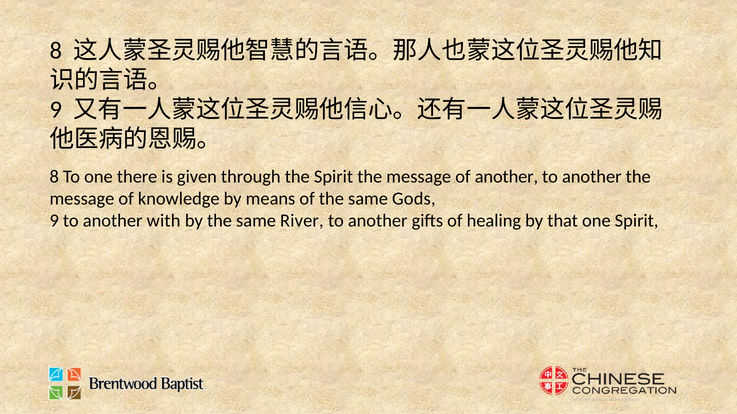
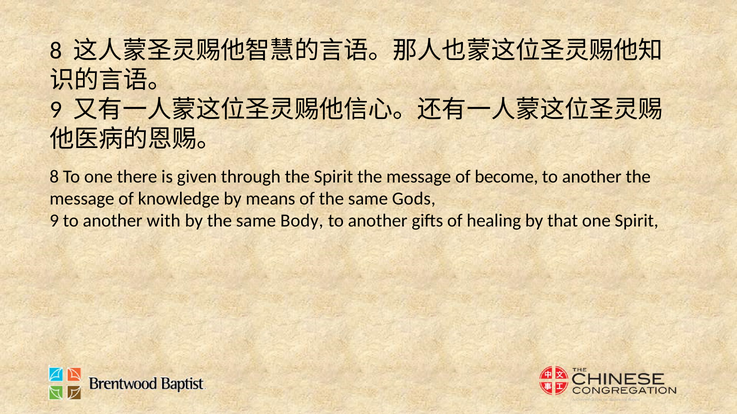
of another: another -> become (506, 177)
River: River -> Body (302, 221)
